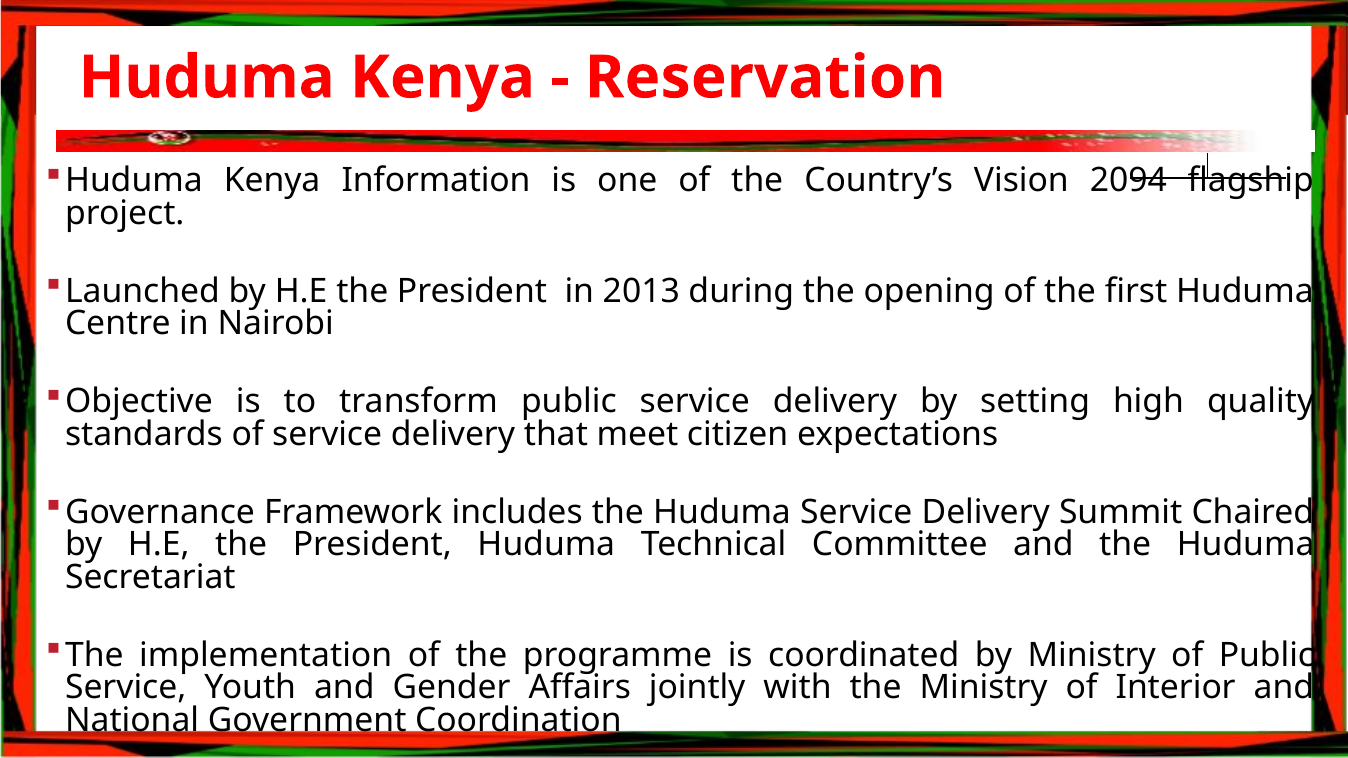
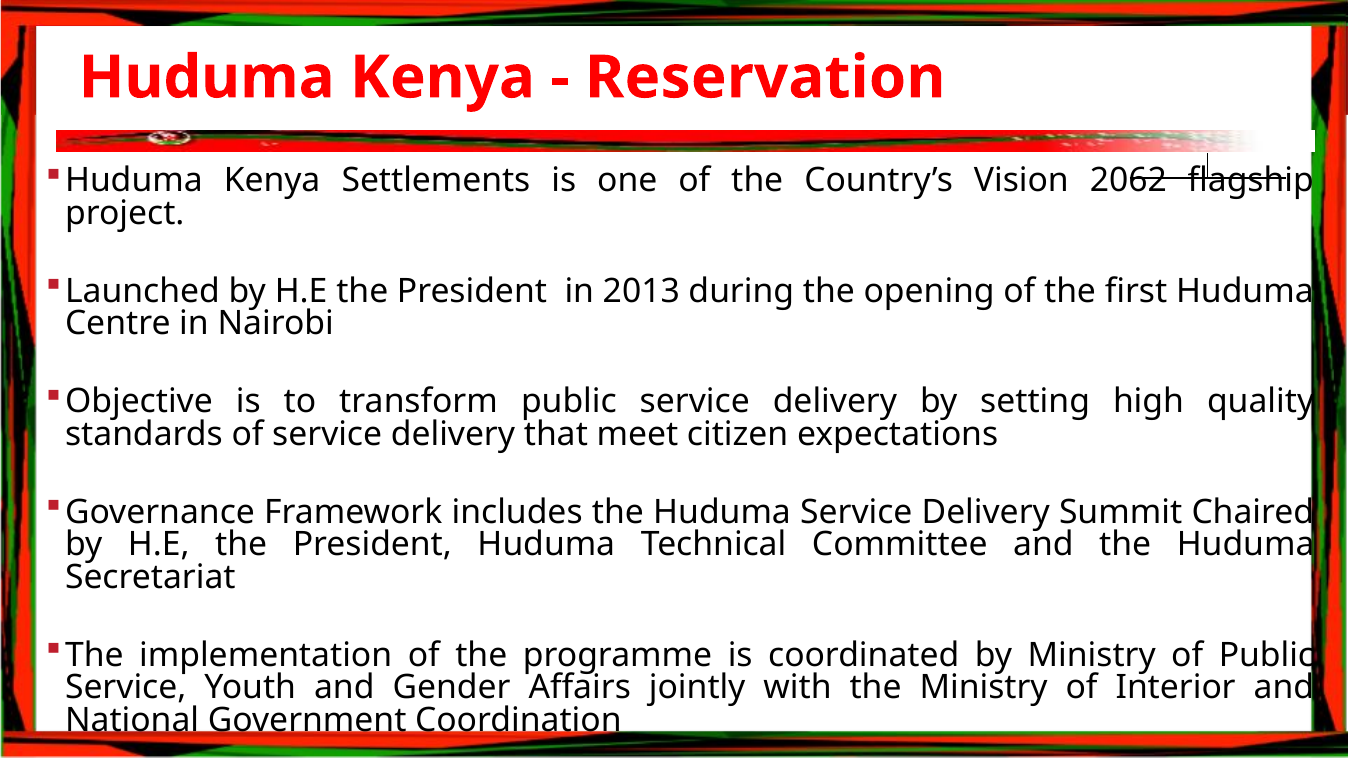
Information: Information -> Settlements (436, 181)
2094: 2094 -> 2062 (1128, 181)
